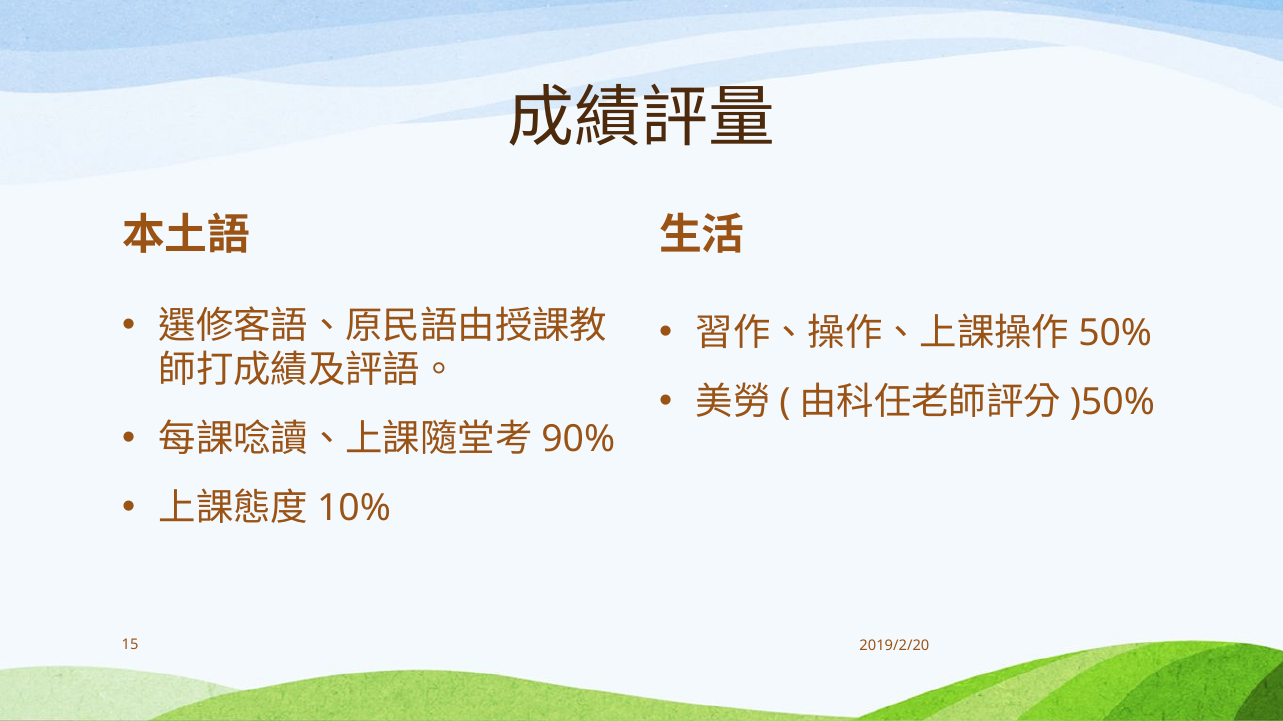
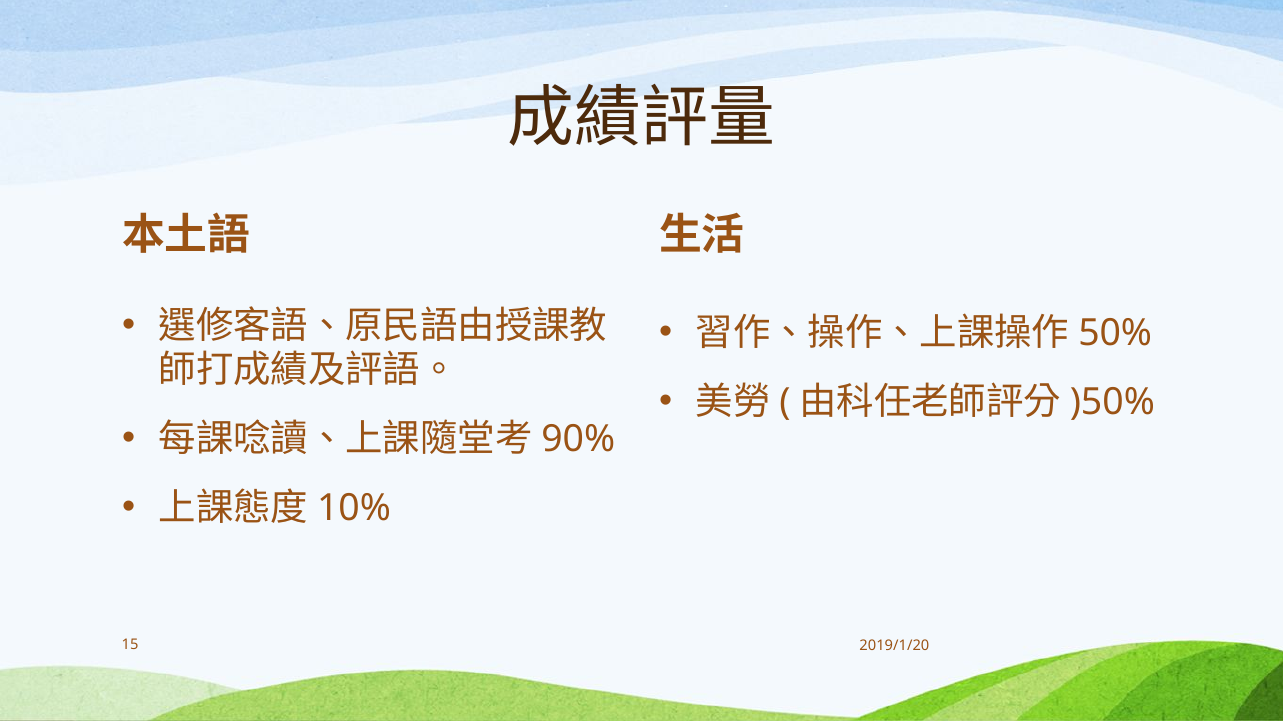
2019/2/20: 2019/2/20 -> 2019/1/20 (894, 647)
